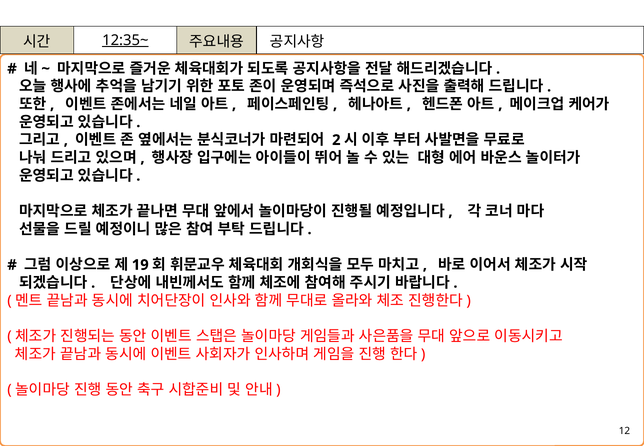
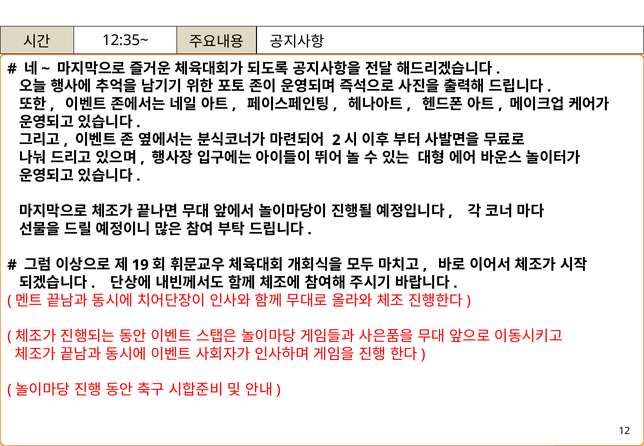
12:35~ underline: present -> none (125, 40)
